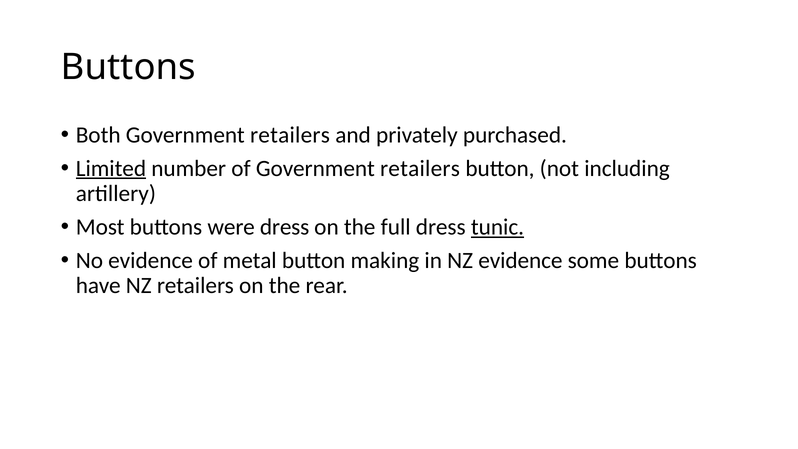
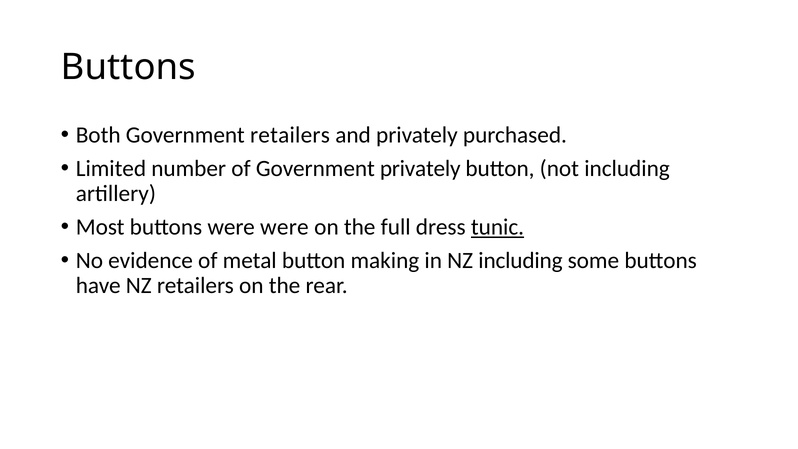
Limited underline: present -> none (111, 168)
of Government retailers: retailers -> privately (420, 168)
were dress: dress -> were (284, 227)
NZ evidence: evidence -> including (520, 260)
